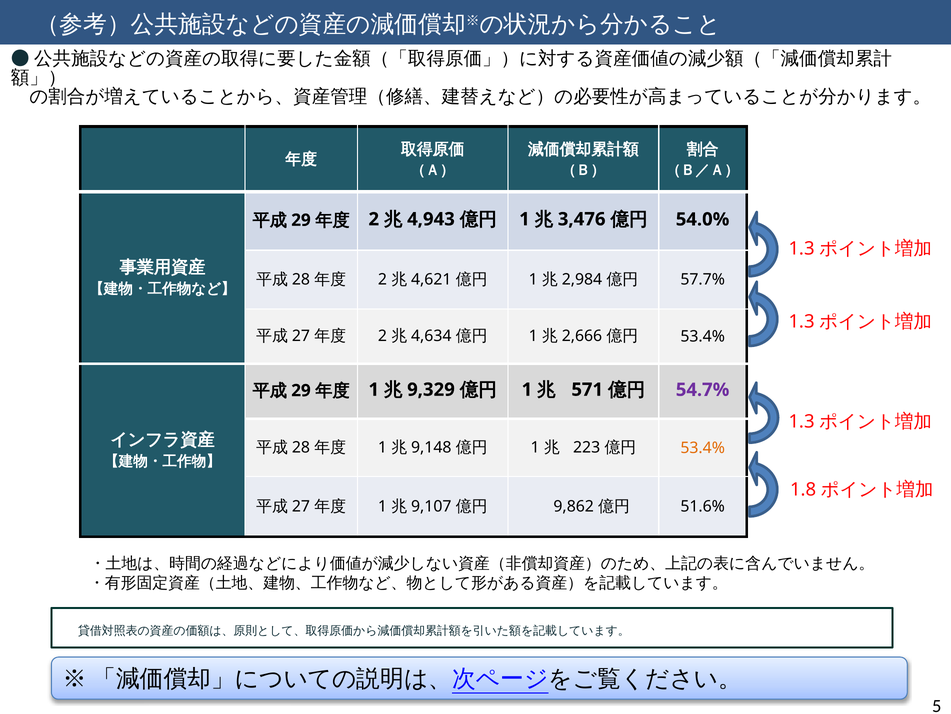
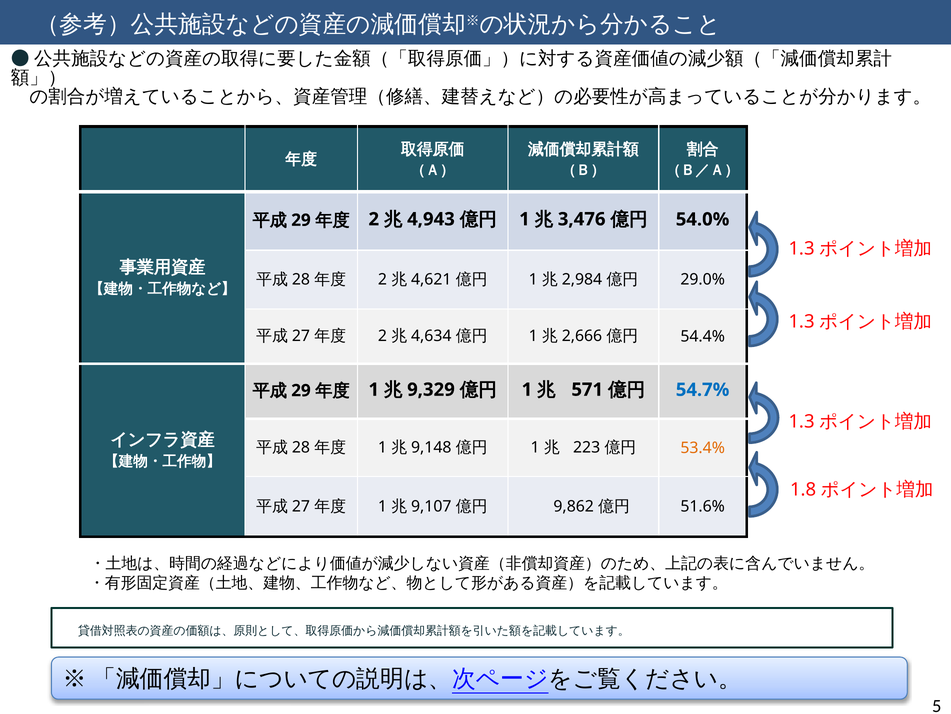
57.7%: 57.7% -> 29.0% (703, 279)
53.4%: 53.4% -> 54.4% (703, 336)
54.7% colour: purple -> blue (703, 389)
